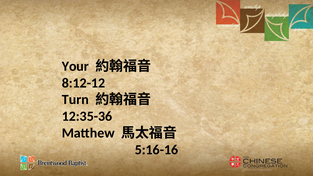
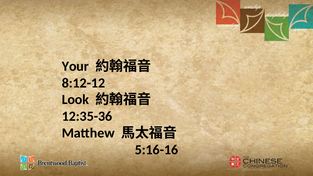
Turn: Turn -> Look (75, 100)
